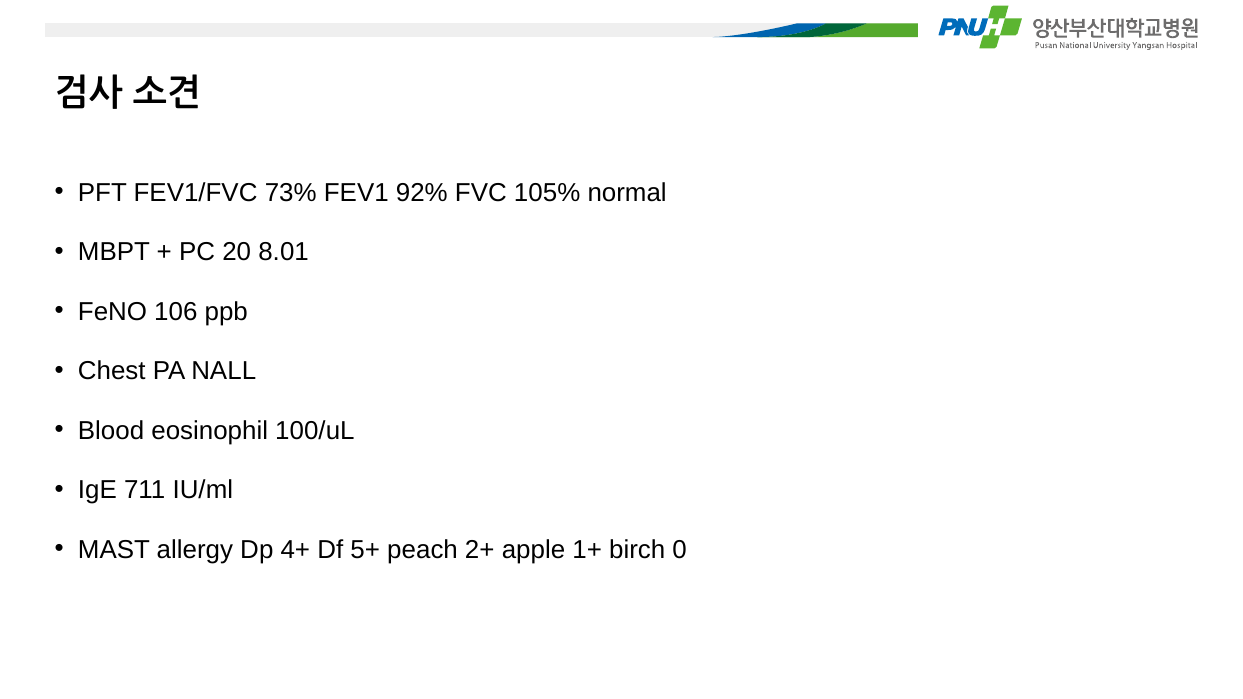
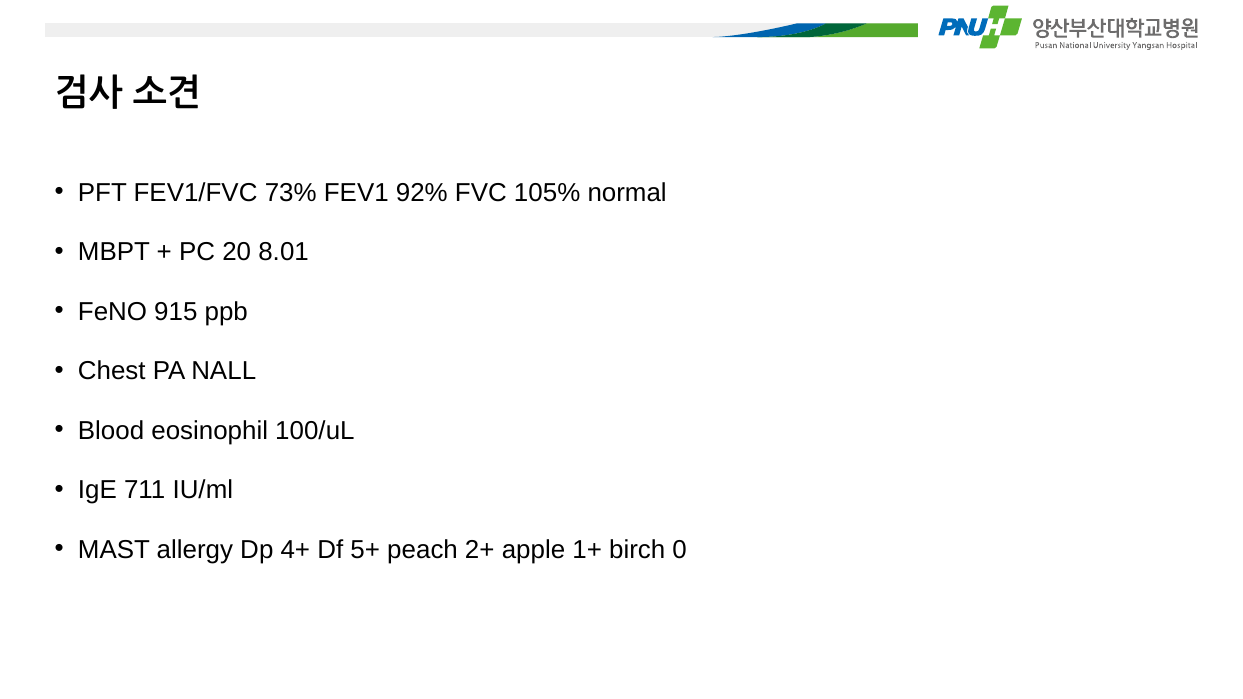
106: 106 -> 915 (176, 312)
